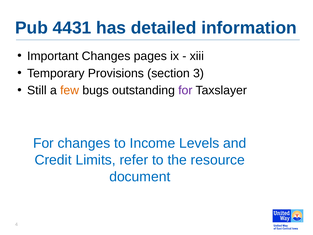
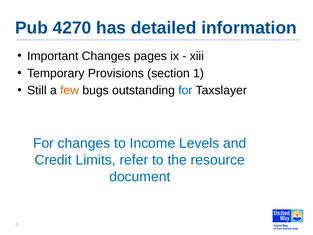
4431: 4431 -> 4270 (72, 28)
3: 3 -> 1 (199, 73)
for colour: purple -> blue (185, 90)
